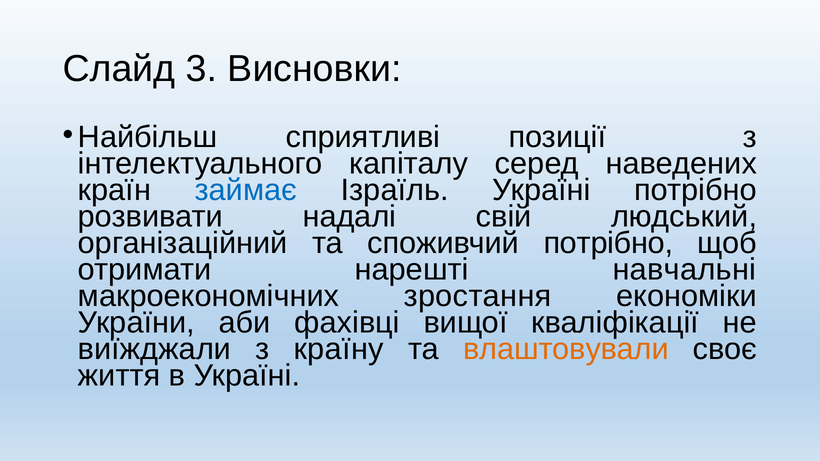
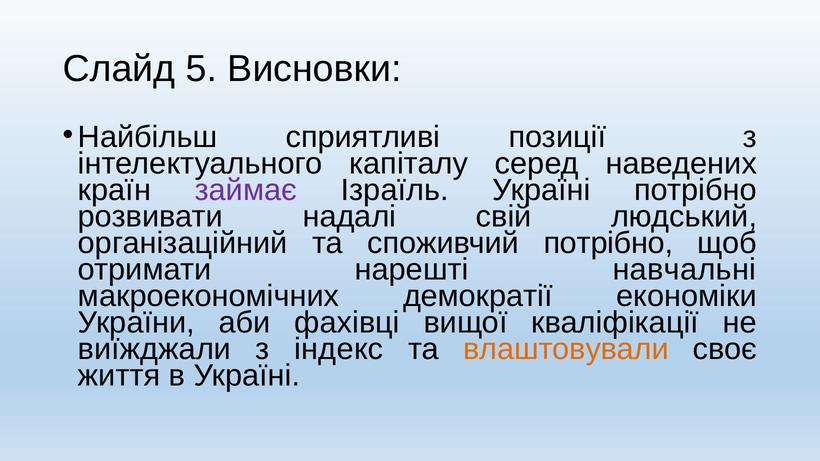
3: 3 -> 5 (201, 69)
займає colour: blue -> purple (246, 190)
зростання: зростання -> демократії (478, 296)
країну: країну -> індекс (339, 349)
